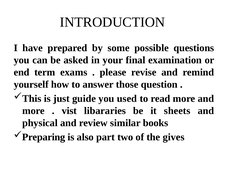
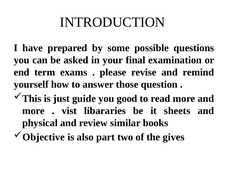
used: used -> good (127, 99)
Preparing: Preparing -> Objective (44, 137)
